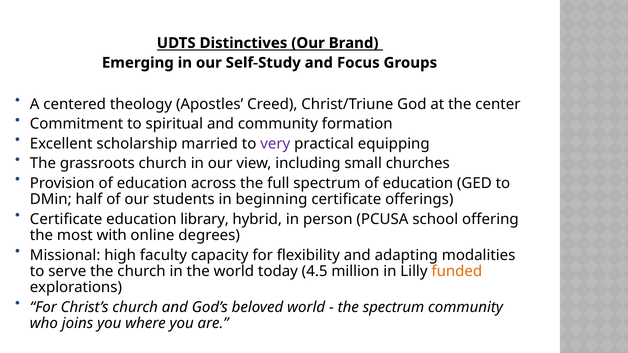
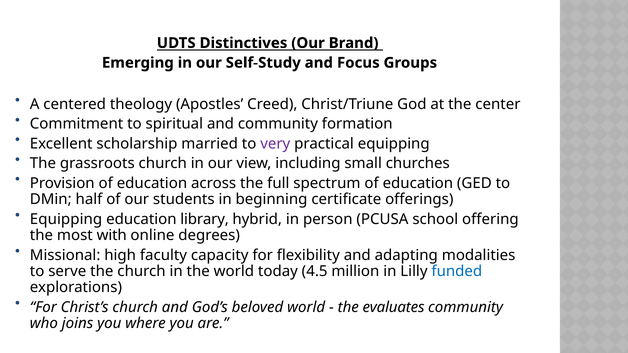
Certificate: Certificate -> Equipping (66, 219)
funded colour: orange -> blue (457, 271)
the spectrum: spectrum -> evaluates (394, 307)
